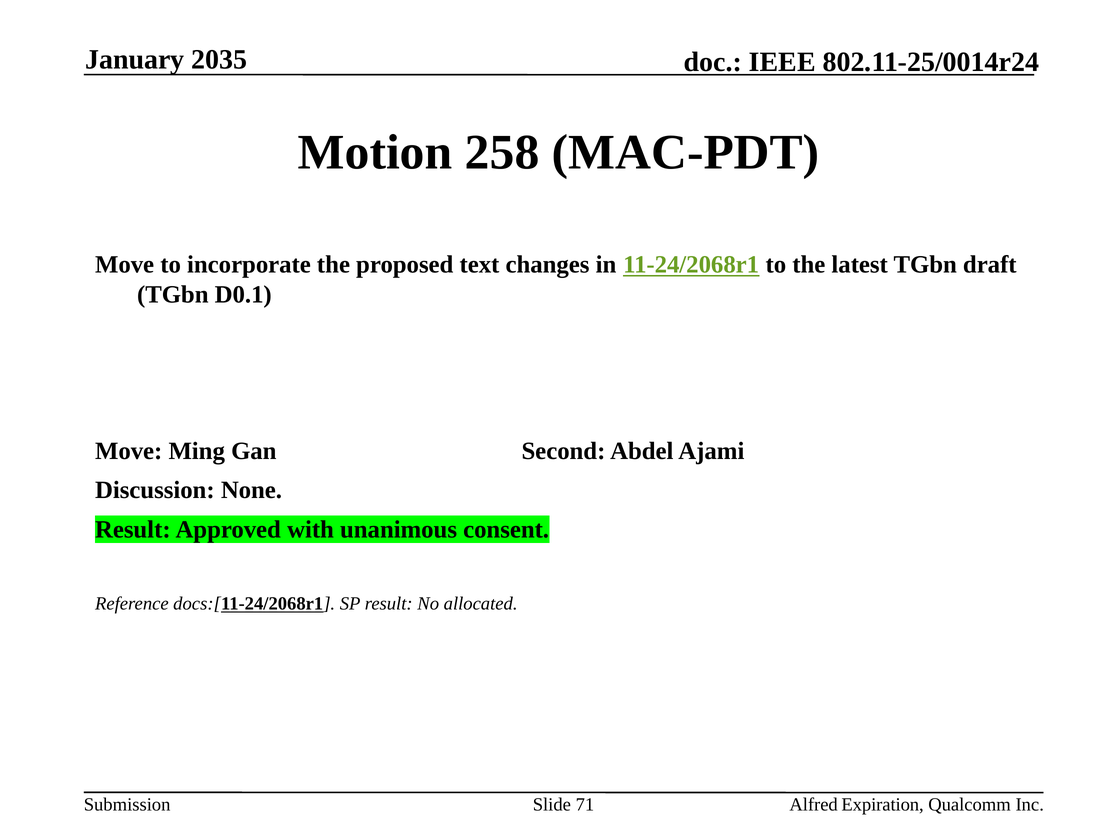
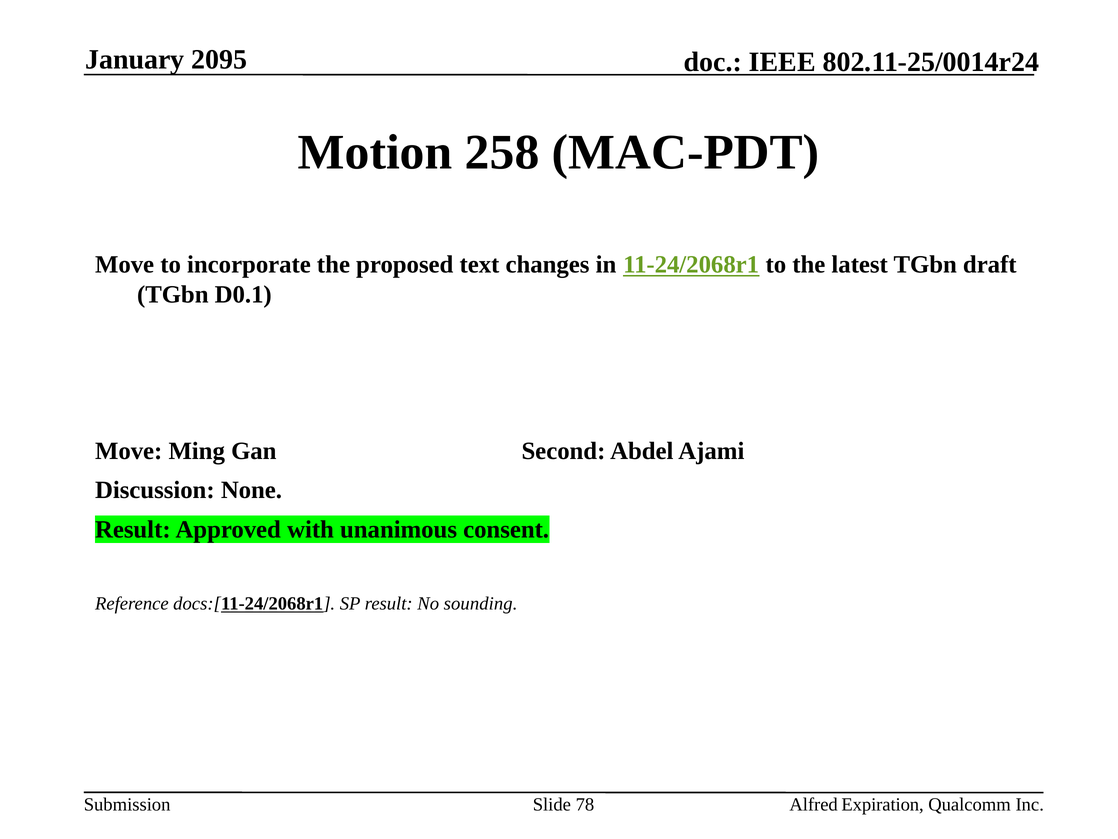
2035: 2035 -> 2095 (219, 59)
allocated: allocated -> sounding (481, 603)
71: 71 -> 78 (585, 804)
